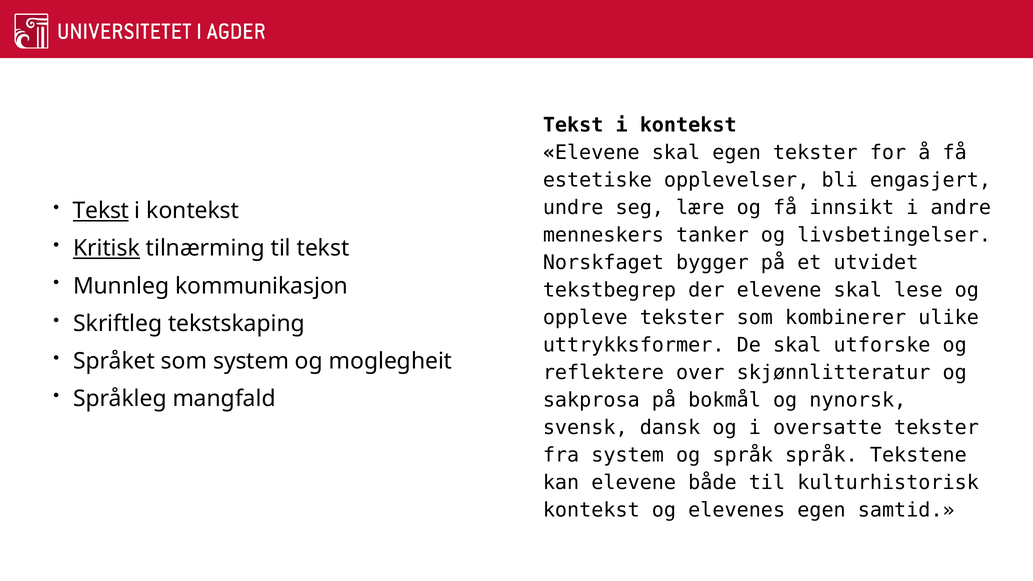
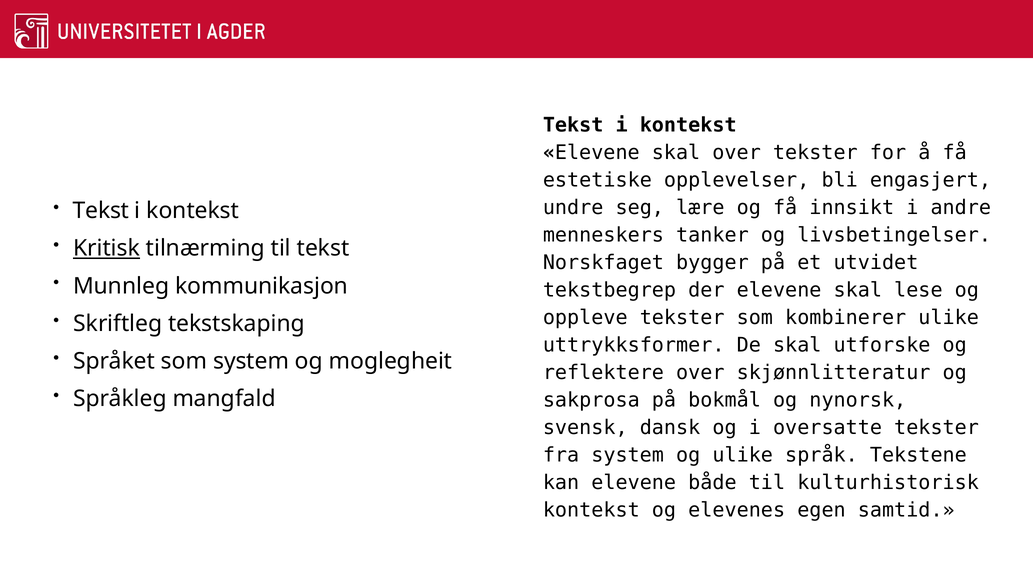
skal egen: egen -> over (737, 153)
Tekst underline: present -> none (101, 211)
og språk: språk -> ulike (743, 455)
